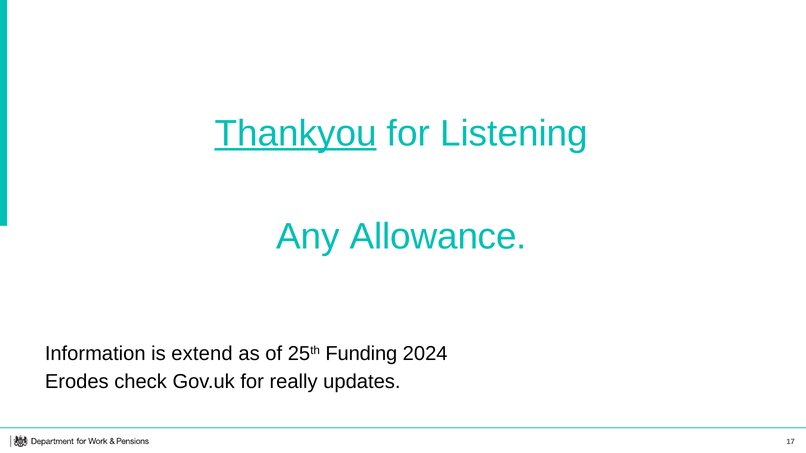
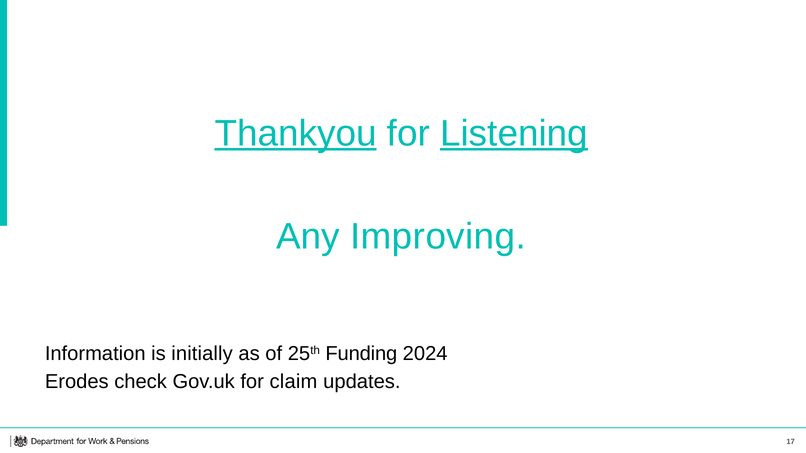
Listening underline: none -> present (514, 134)
Allowance: Allowance -> Improving (438, 237)
extend: extend -> initially (202, 354)
really: really -> claim (293, 382)
